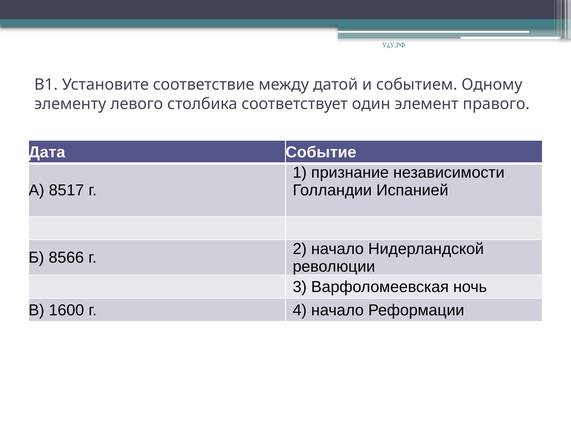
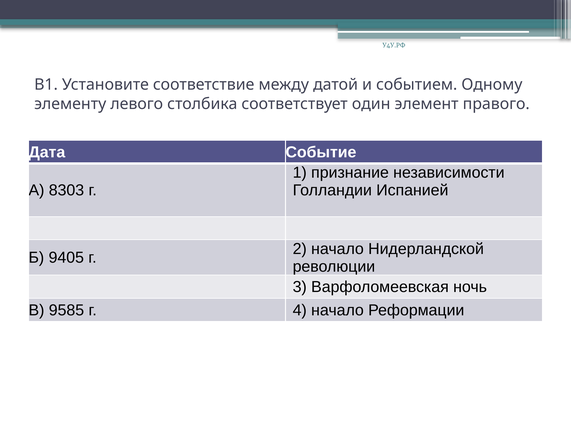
8517: 8517 -> 8303 (66, 190)
8566: 8566 -> 9405 (66, 258)
1600: 1600 -> 9585 (66, 310)
